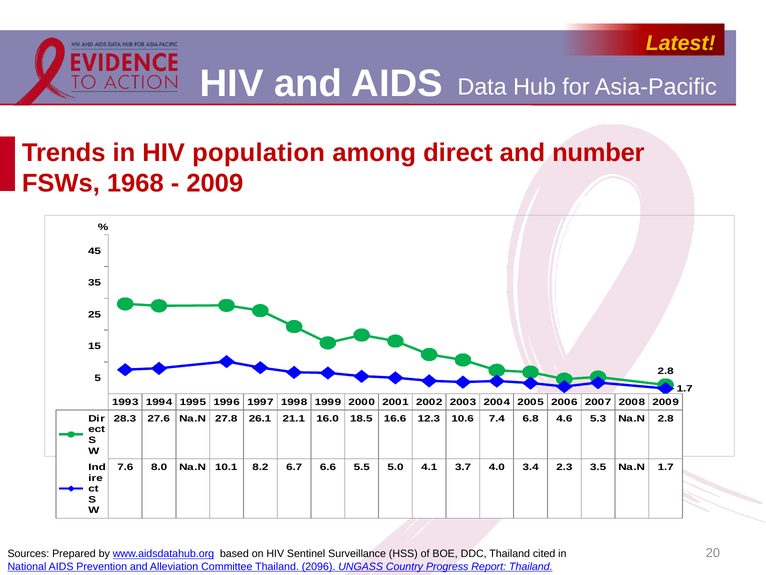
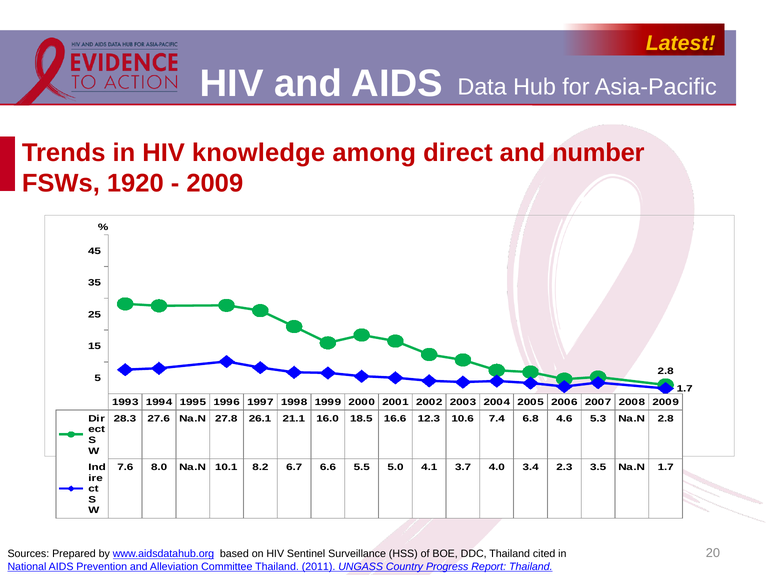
population: population -> knowledge (259, 153)
1968: 1968 -> 1920 (135, 183)
2096: 2096 -> 2011 (319, 566)
